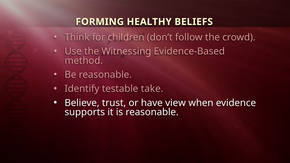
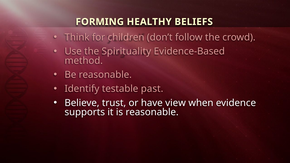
Witnessing: Witnessing -> Spirituality (126, 51)
take: take -> past (152, 89)
